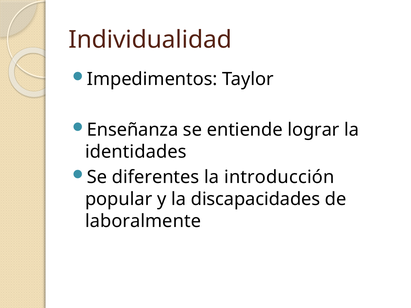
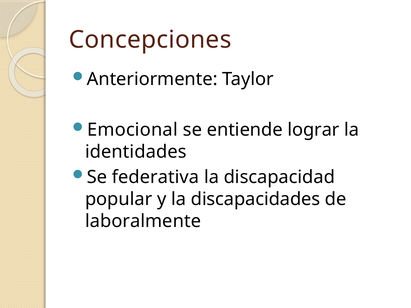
Individualidad: Individualidad -> Concepciones (150, 40)
Impedimentos: Impedimentos -> Anteriormente (152, 79)
Enseñanza: Enseñanza -> Emocional (132, 130)
diferentes: diferentes -> federativa (156, 177)
introducción: introducción -> discapacidad (279, 177)
